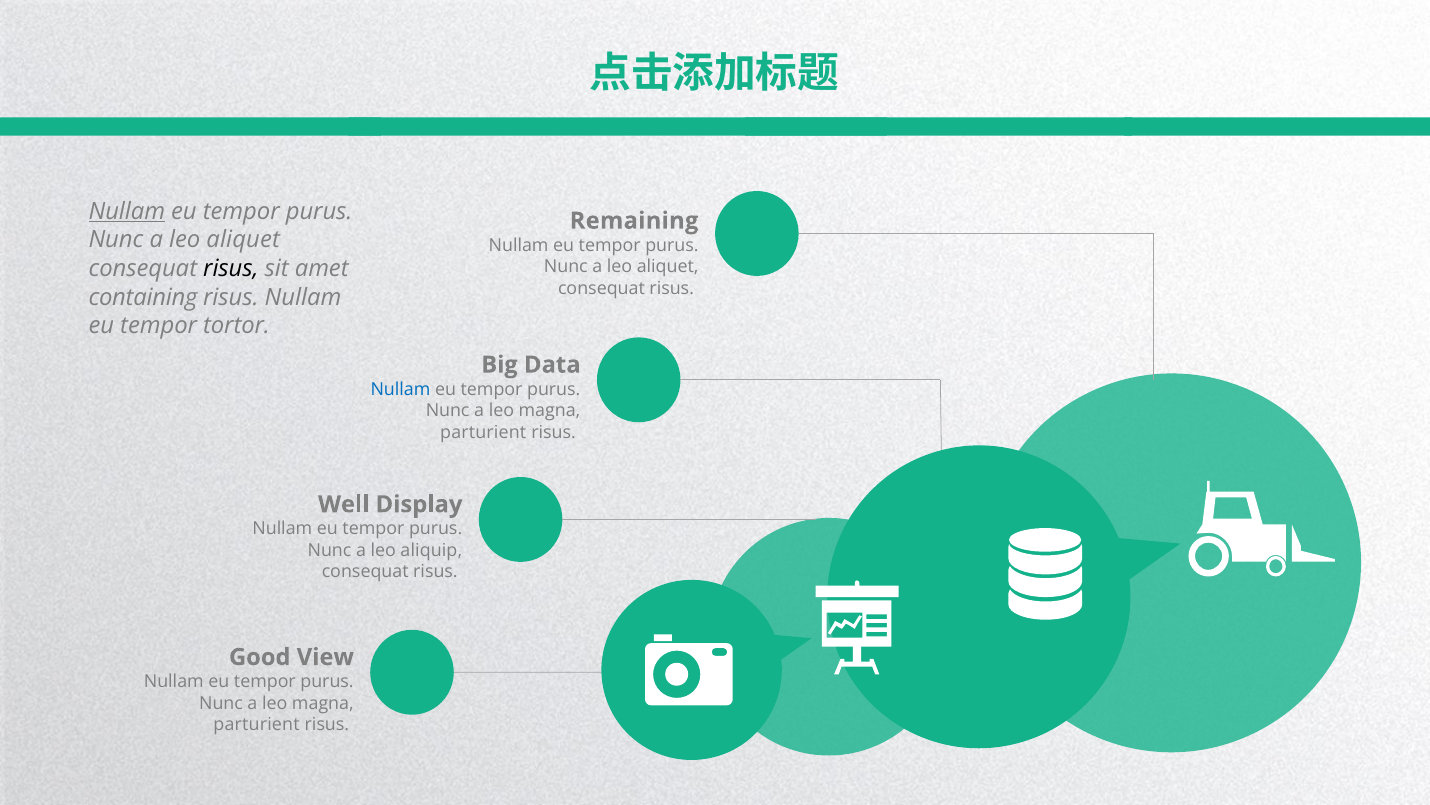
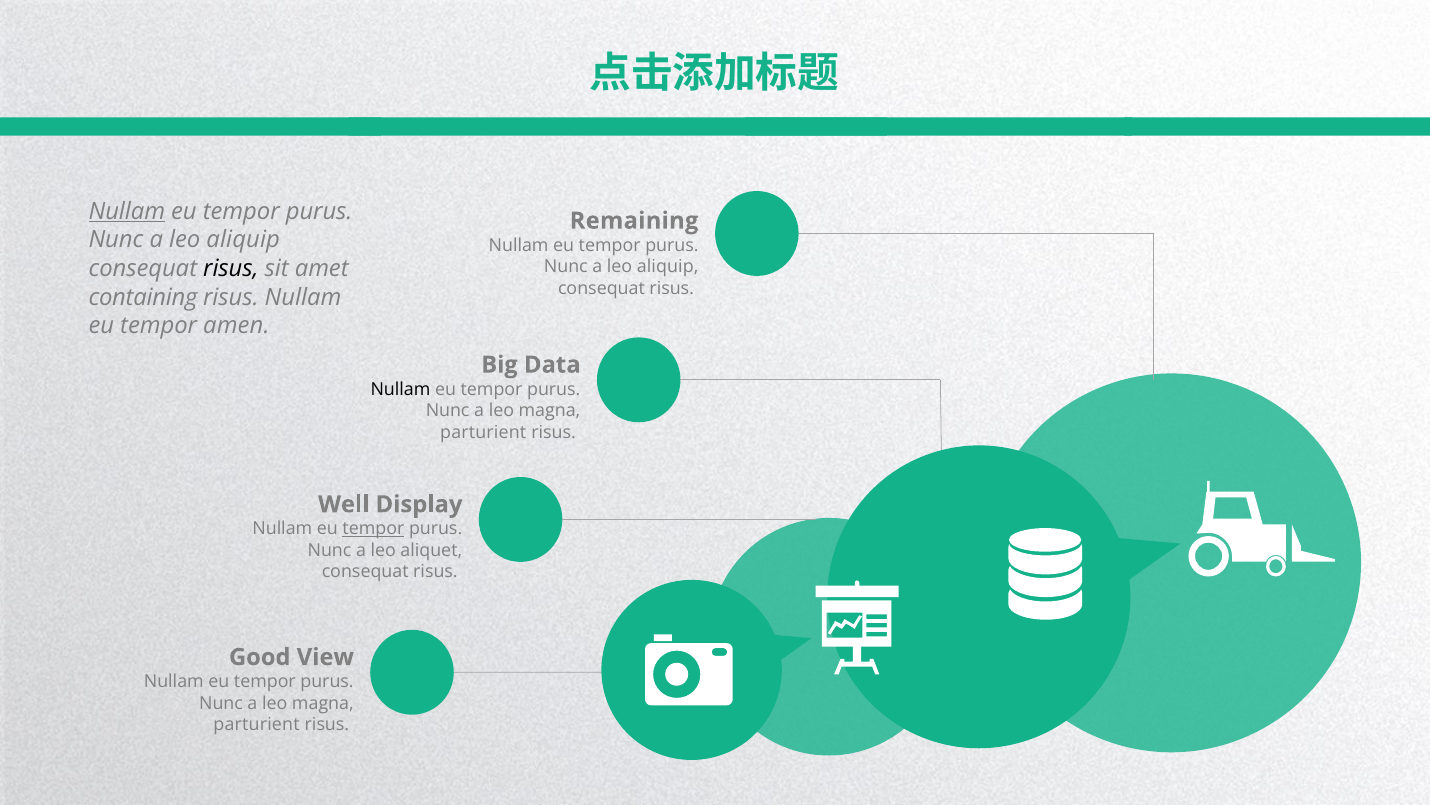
aliquet: aliquet -> aliquip (243, 240)
aliquet: aliquet -> aliquip (668, 267)
tortor: tortor -> amen (236, 326)
Nullam colour: blue -> black (400, 389)
tempor underline: none -> present (373, 529)
aliquip: aliquip -> aliquet (431, 550)
